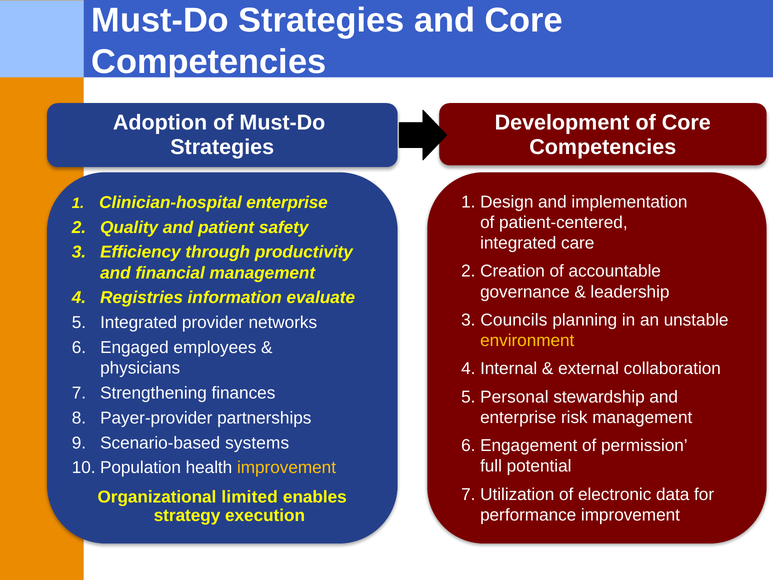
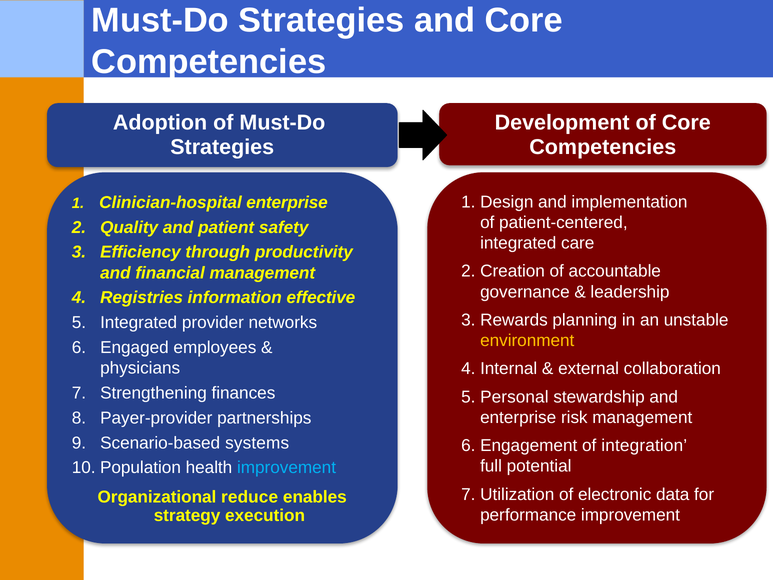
evaluate: evaluate -> effective (321, 298)
Councils: Councils -> Rewards (514, 320)
permission: permission -> integration (644, 445)
improvement colour: yellow -> light blue (287, 468)
limited: limited -> reduce (250, 497)
